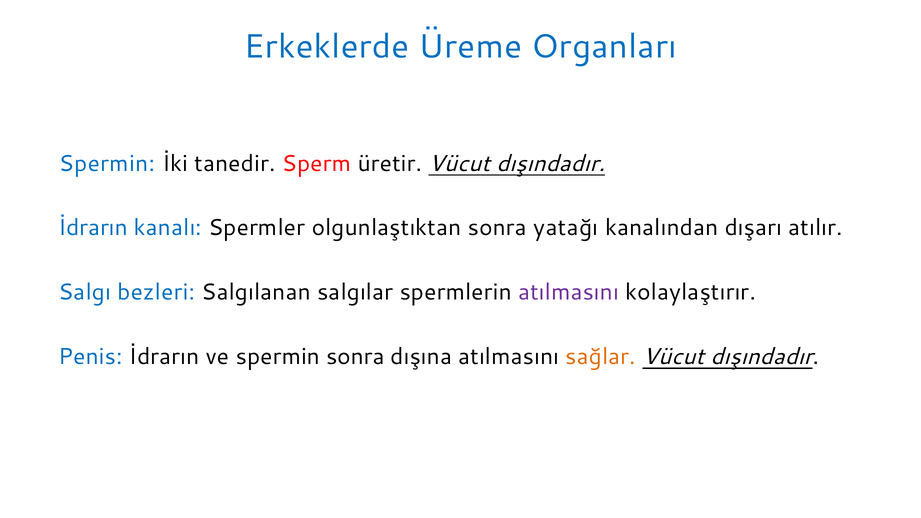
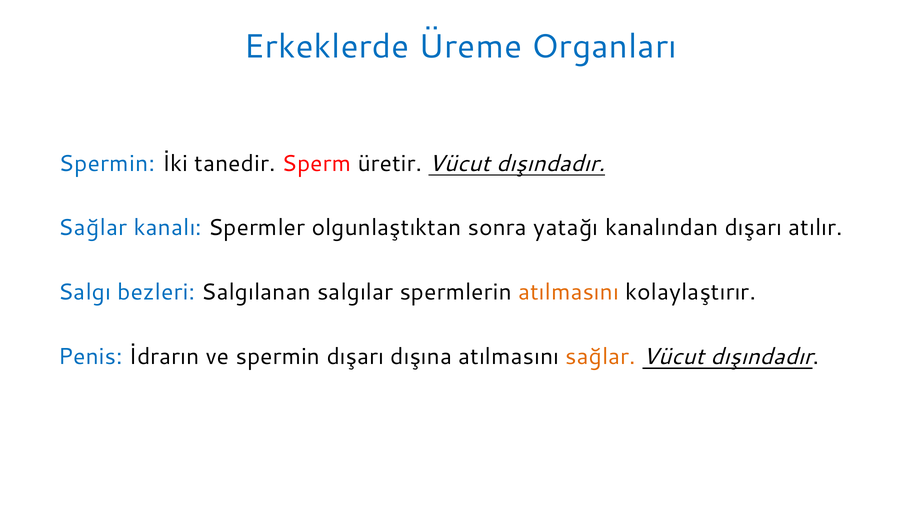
İdrarın: İdrarın -> Sağlar (93, 228)
atılmasını colour: purple -> orange (569, 292)
spermin sonra: sonra -> dışarı (355, 357)
